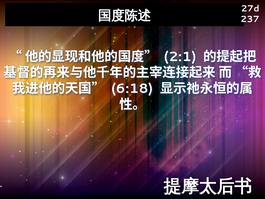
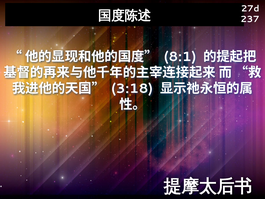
2:1: 2:1 -> 8:1 (180, 57)
6:18: 6:18 -> 3:18 (132, 88)
